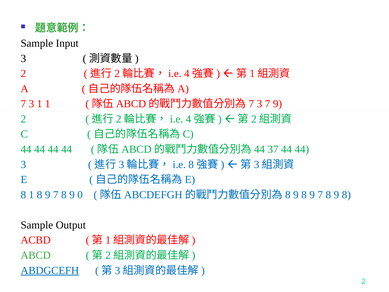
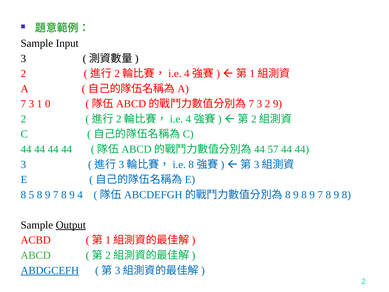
1 1: 1 -> 0 (48, 104)
3 7: 7 -> 2 (268, 104)
37: 37 -> 57 (273, 149)
8 1: 1 -> 5 (31, 195)
0: 0 -> 4 (80, 195)
Output underline: none -> present (71, 225)
